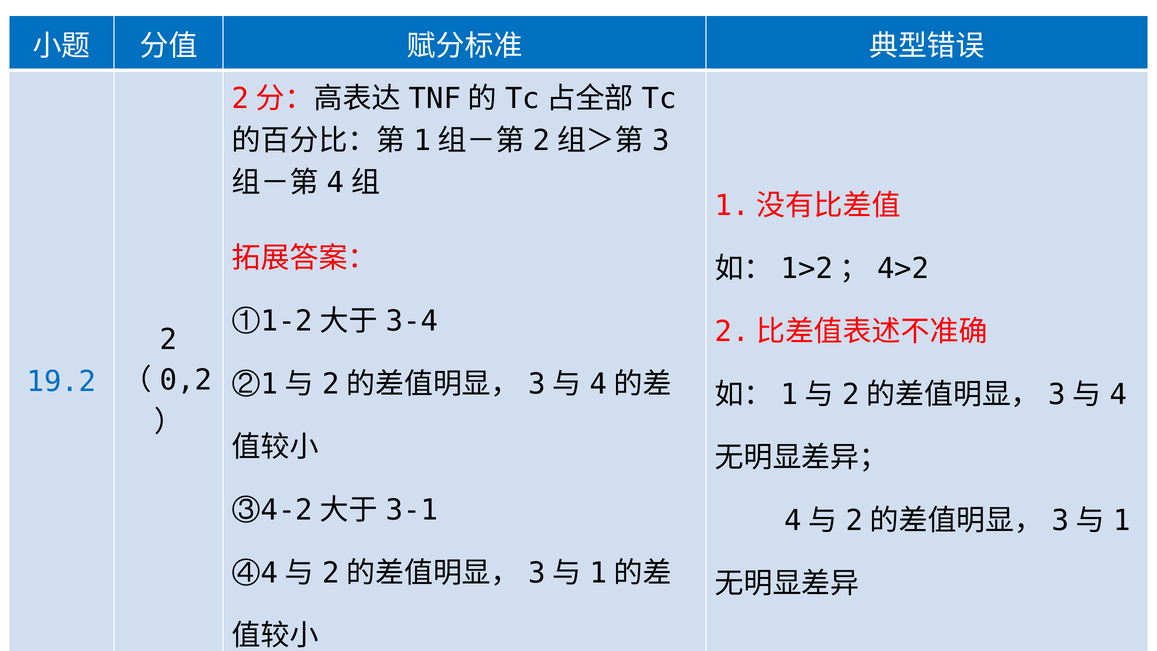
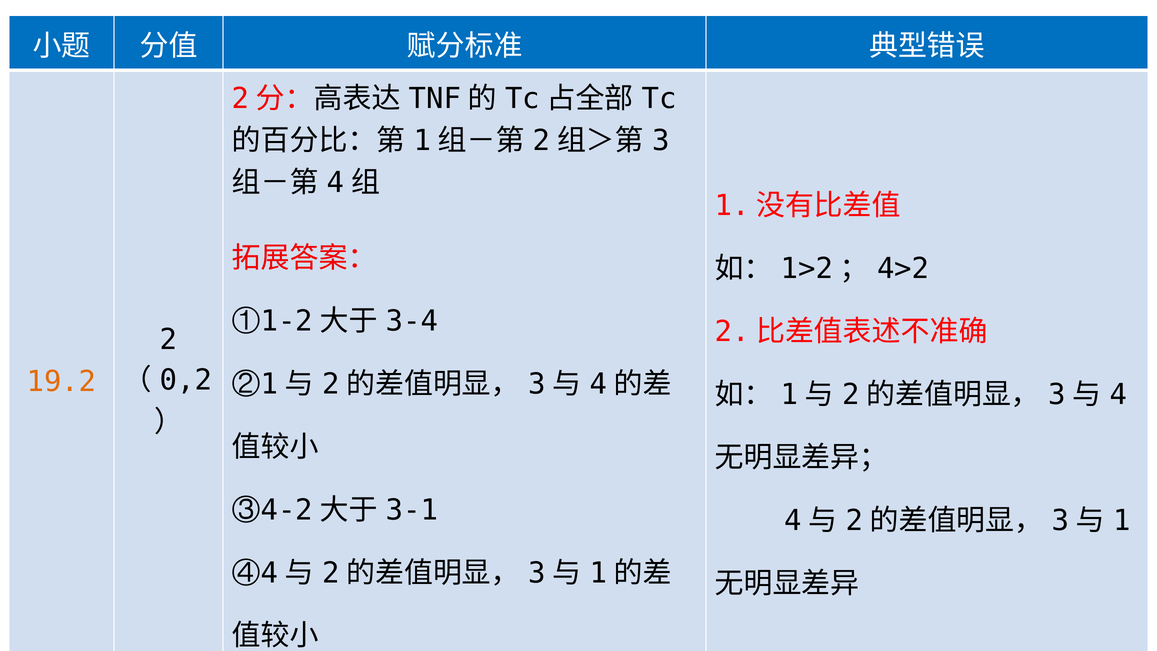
19.2 colour: blue -> orange (61, 381)
